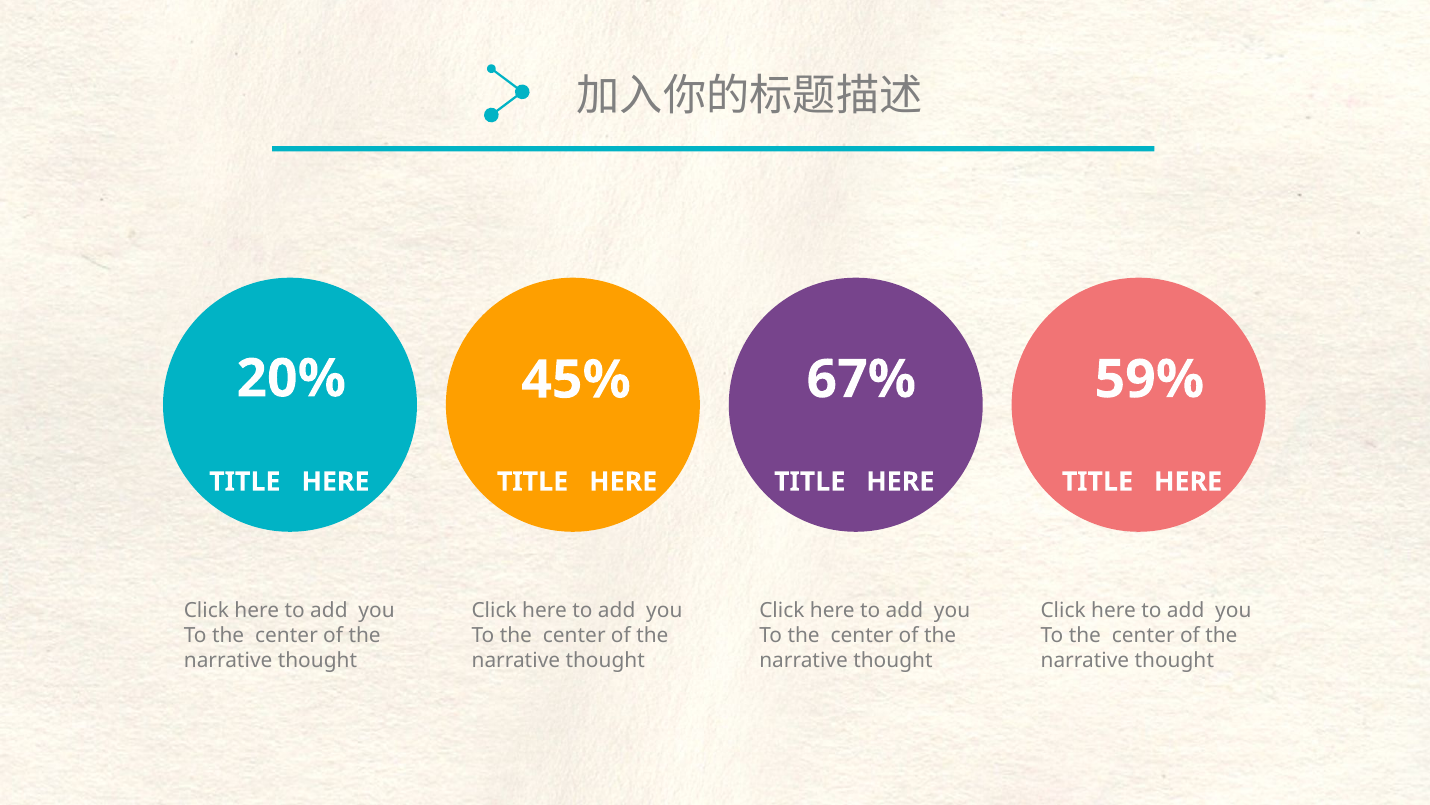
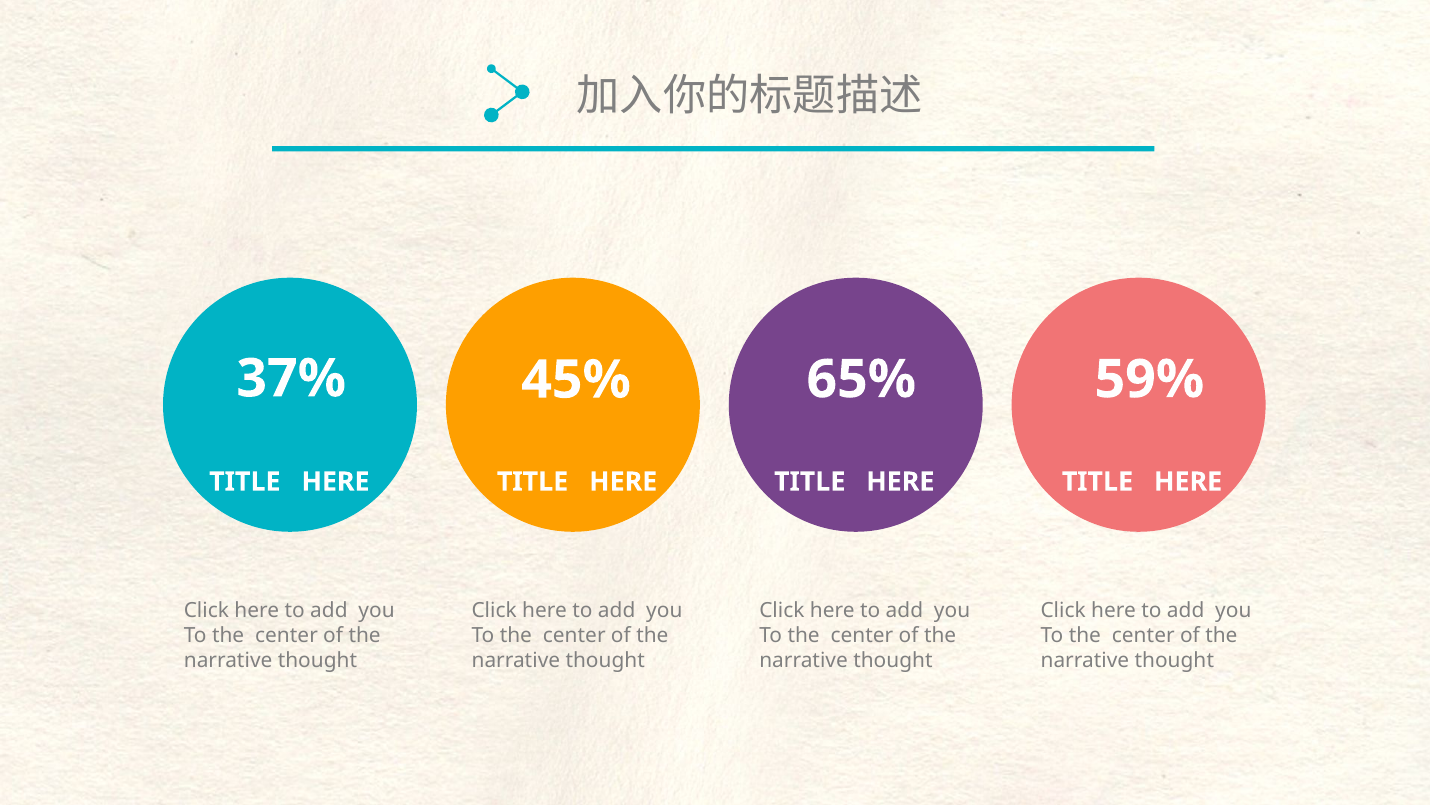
20%: 20% -> 37% (291, 379)
67%: 67% -> 65% (861, 379)
